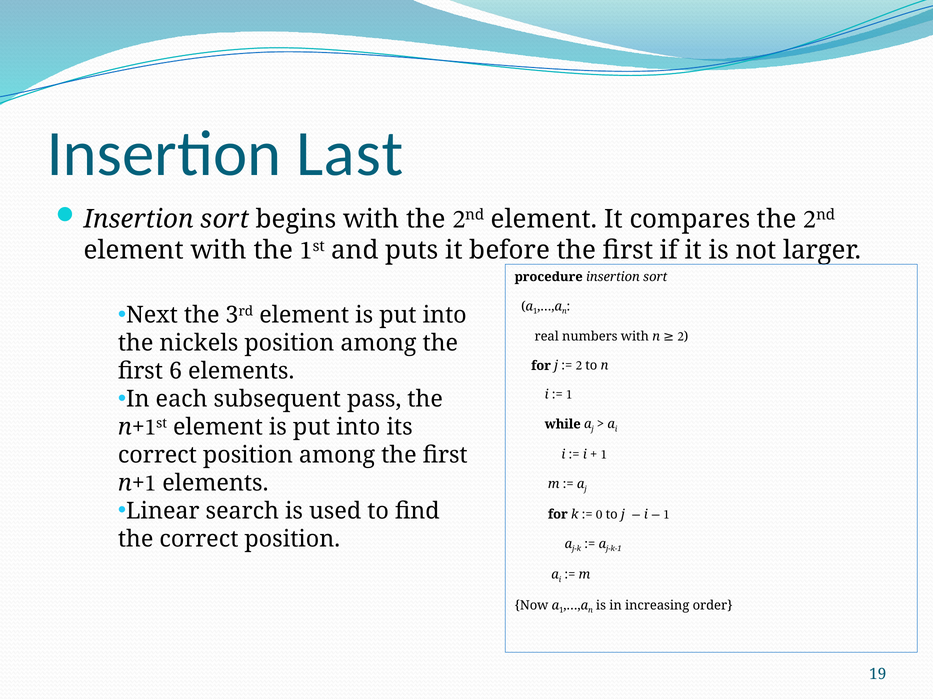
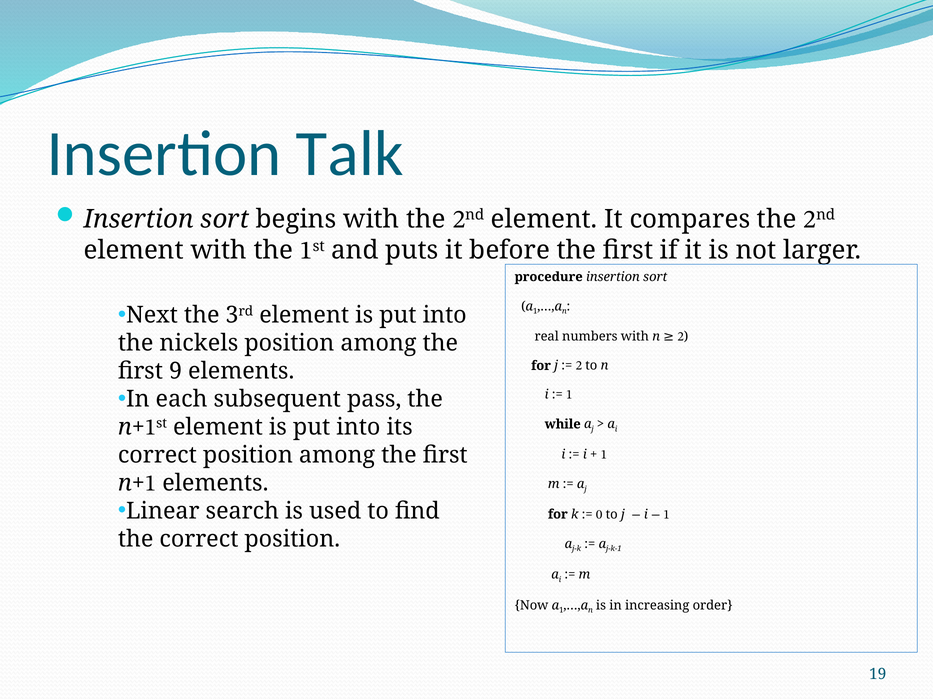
Last: Last -> Talk (350, 154)
6: 6 -> 9 (176, 372)
